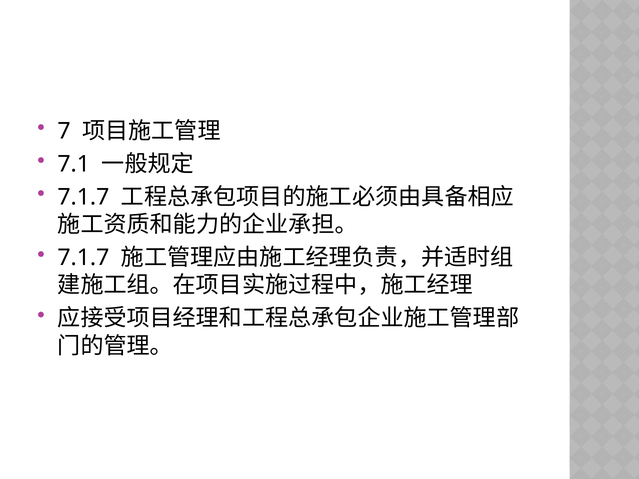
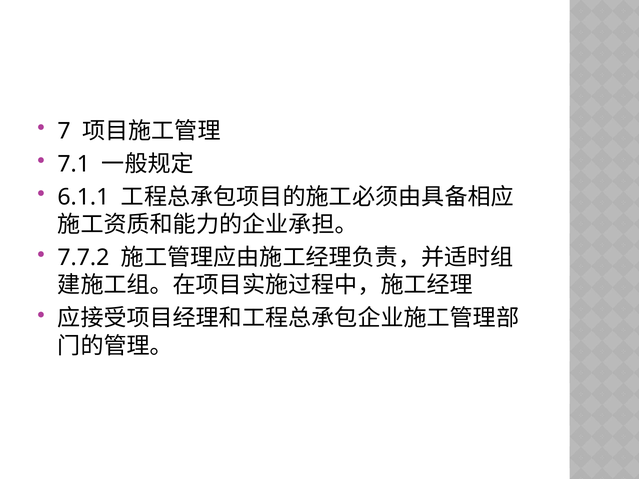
7.1.7: 7.1.7 -> 6.1.1 (83, 197)
7.1.7: 7.1.7 -> 7.7.2 (83, 258)
